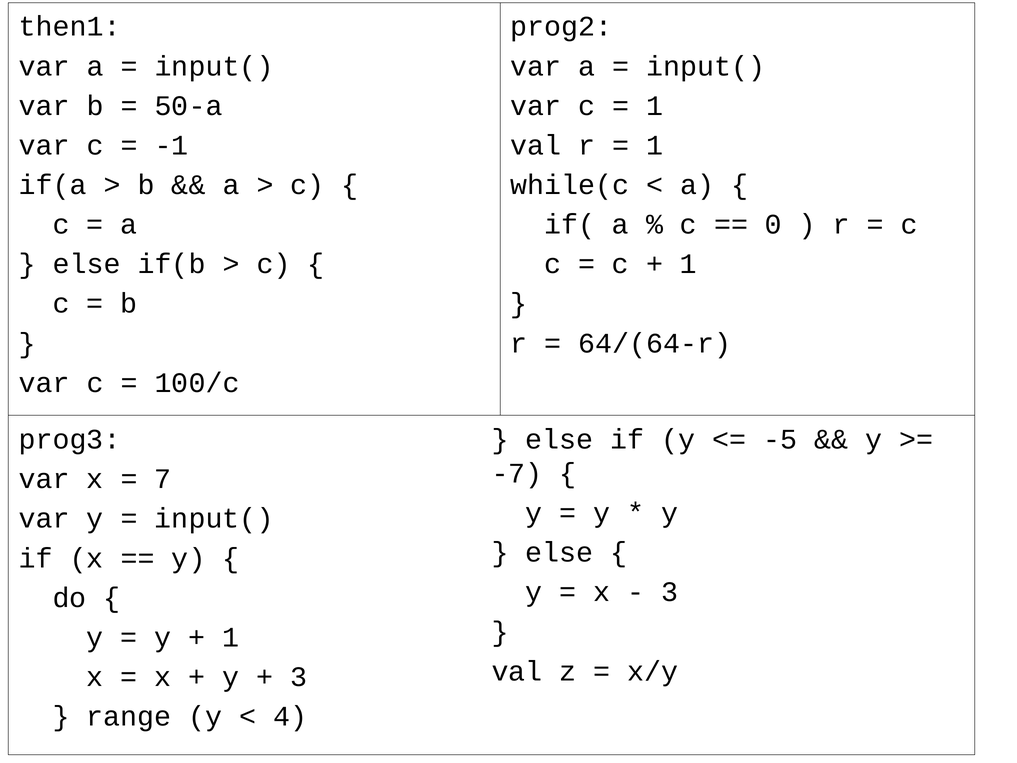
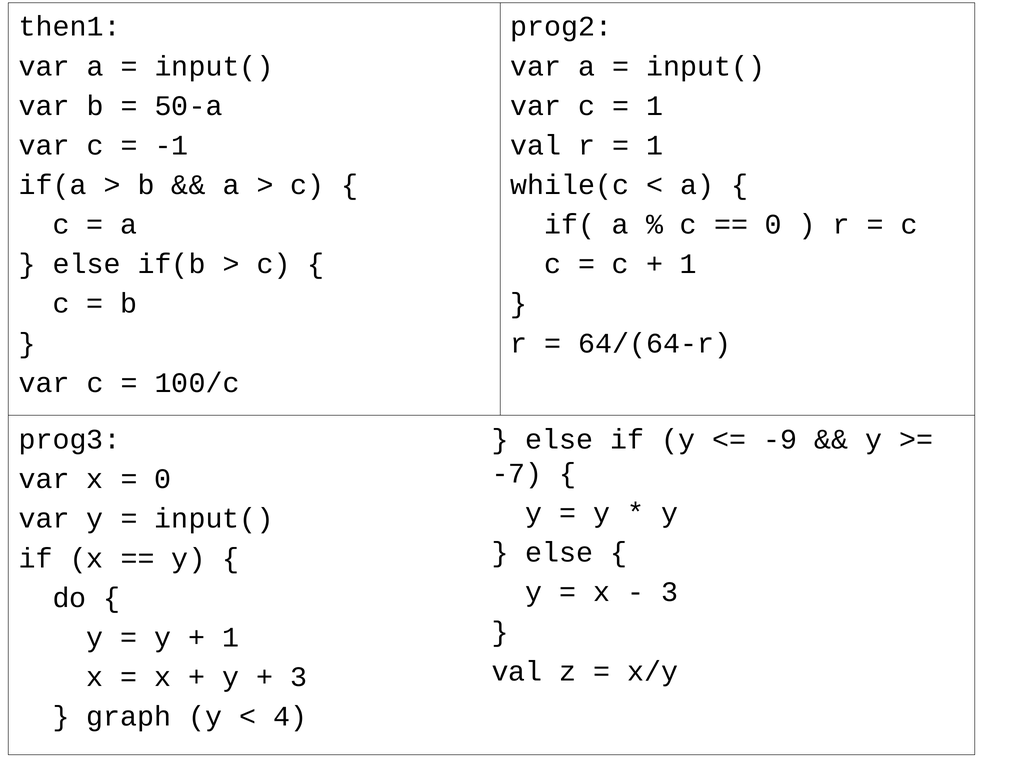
-5: -5 -> -9 (780, 439)
7: 7 -> 0 (163, 479)
range: range -> graph (129, 716)
